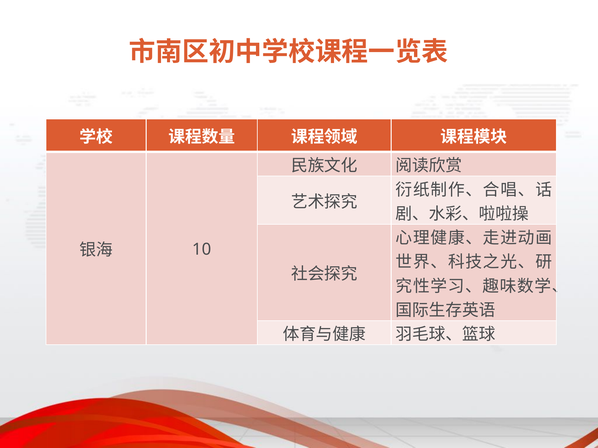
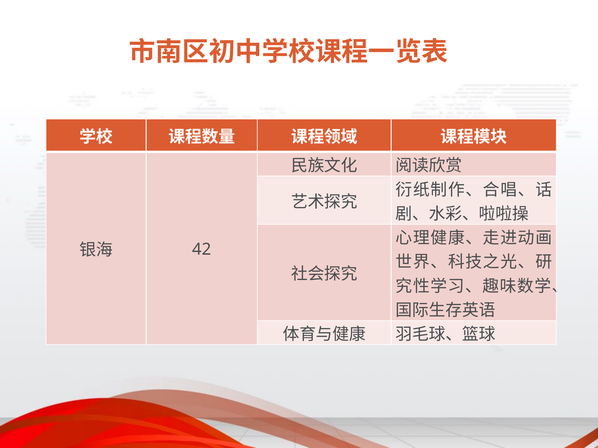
10: 10 -> 42 (202, 250)
